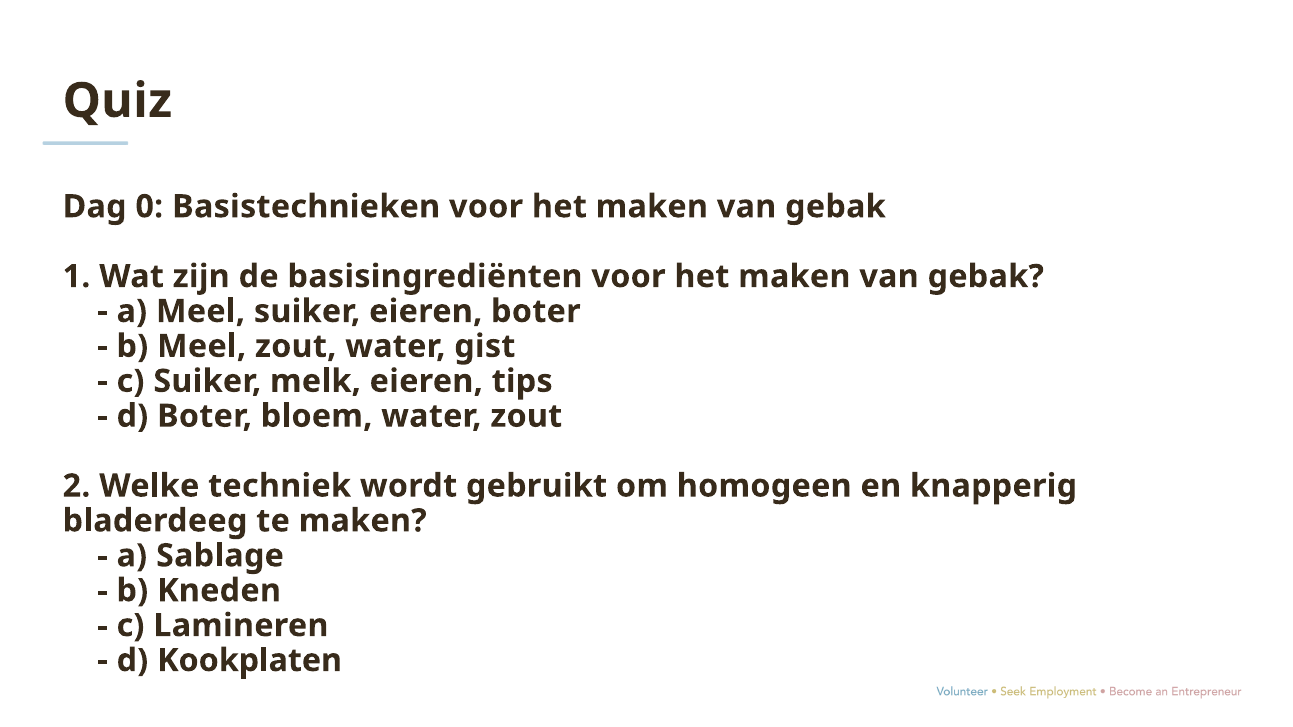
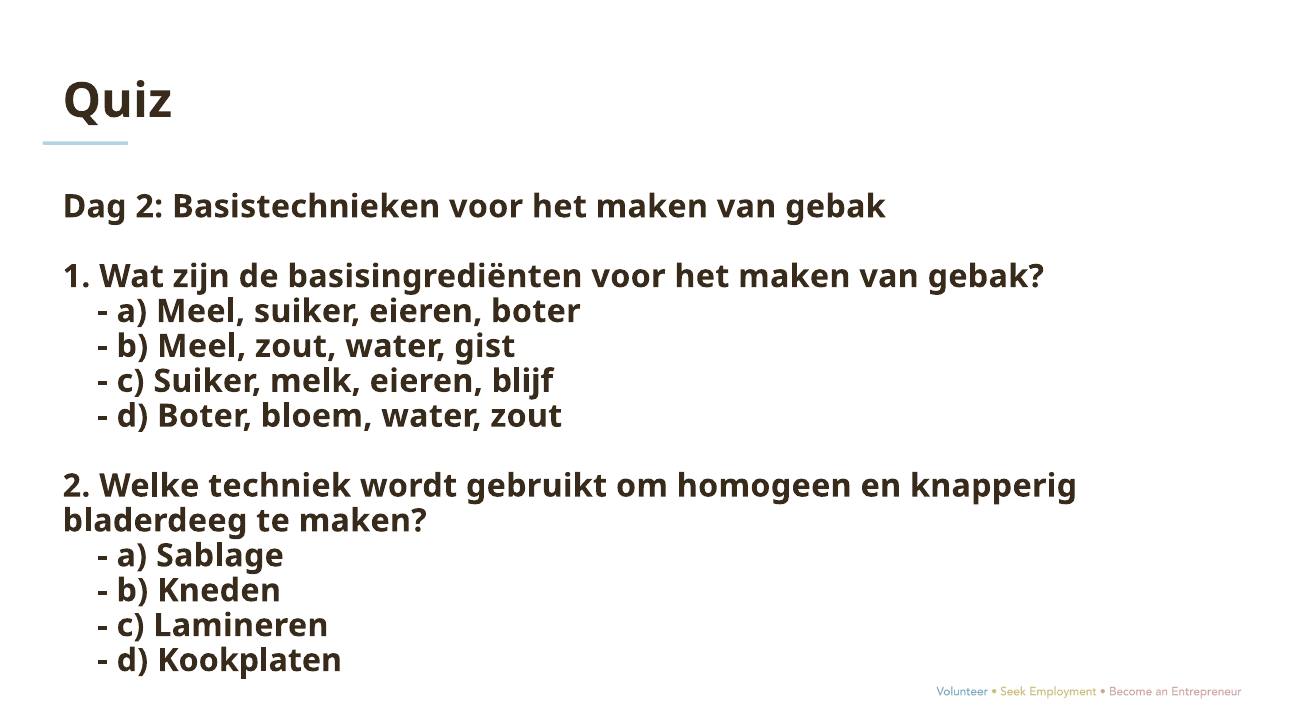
Dag 0: 0 -> 2 (149, 207)
tips: tips -> blijf (522, 381)
